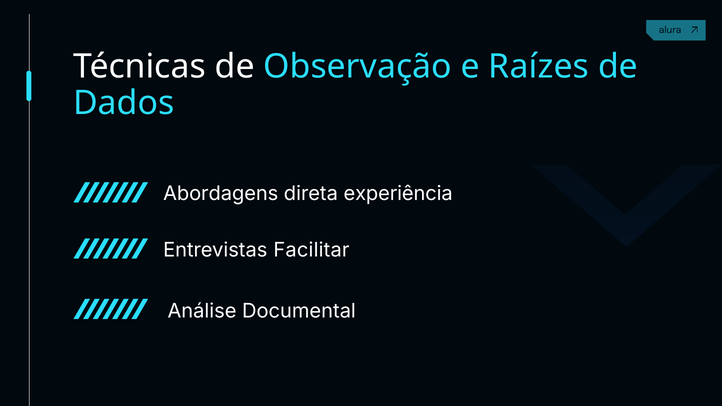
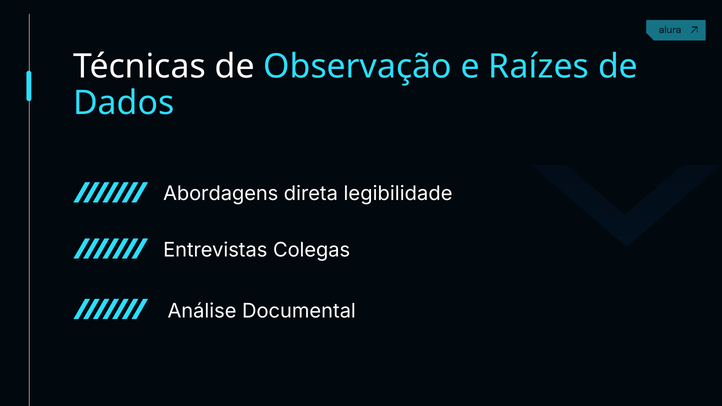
experiência: experiência -> legibilidade (398, 194)
Facilitar: Facilitar -> Colegas (312, 250)
